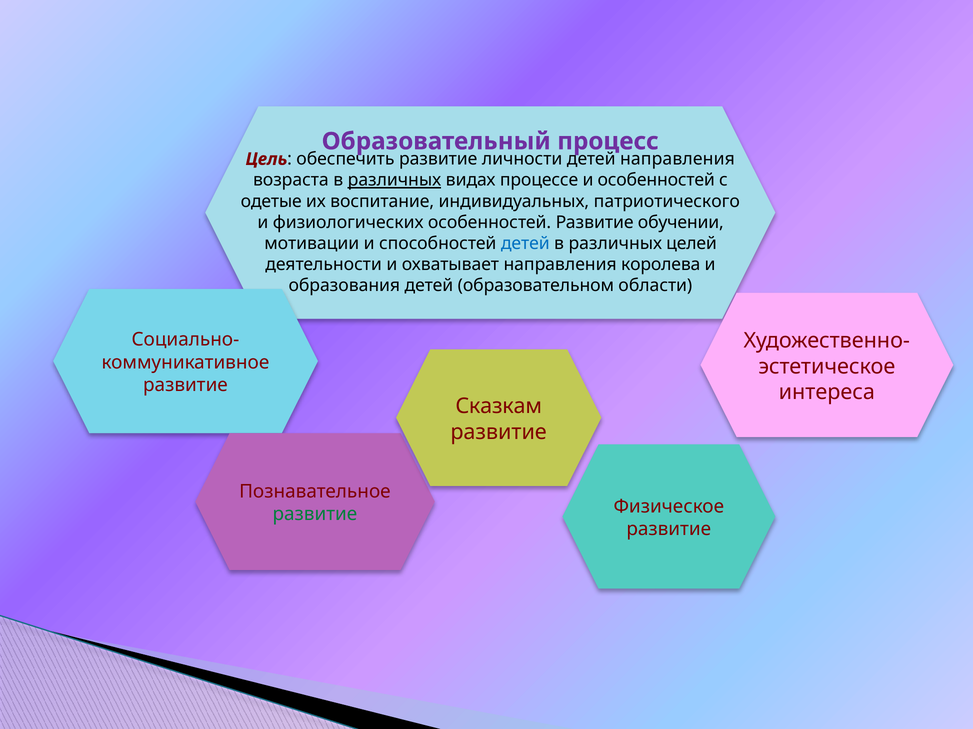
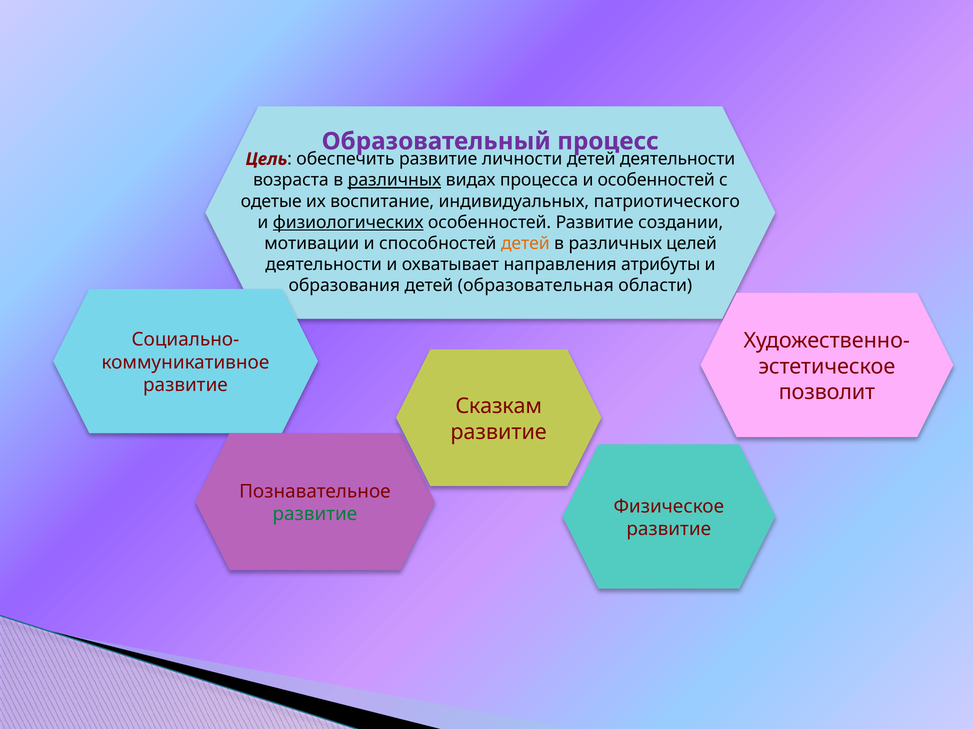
направления: направления -> деятельности (678, 159)
процессе: процессе -> процесса (539, 180)
физиологических underline: none -> present (348, 223)
обучении: обучении -> создании (681, 223)
детей colour: blue -> orange (525, 244)
королева: королева -> атрибуты (661, 265)
образовательном: образовательном -> образовательная (536, 286)
интереса: интереса -> позволит (827, 393)
